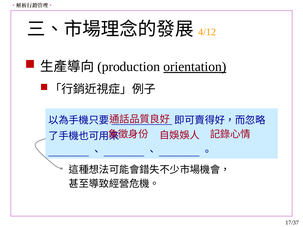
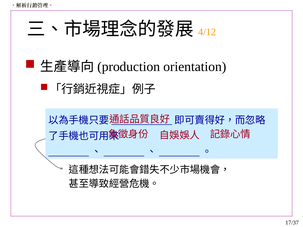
orientation underline: present -> none (195, 67)
